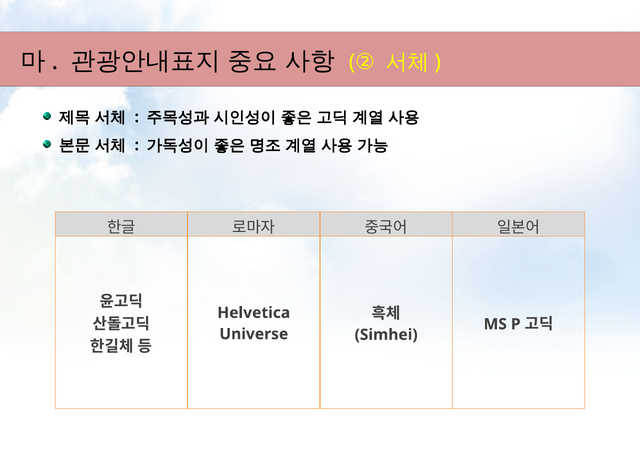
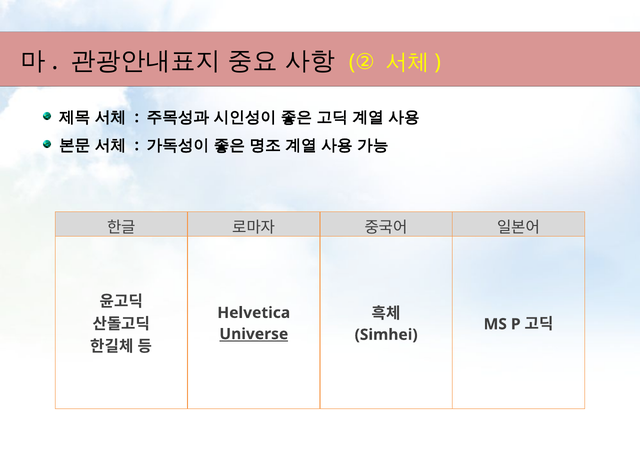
Universe underline: none -> present (254, 334)
